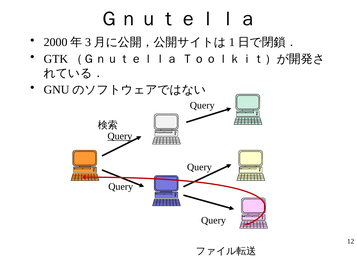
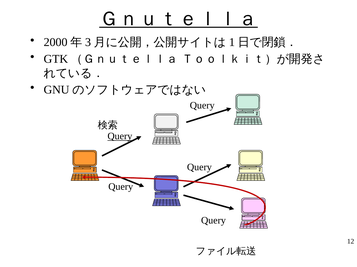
Ｇｎｕｔｅｌｌａ underline: none -> present (178, 19)
